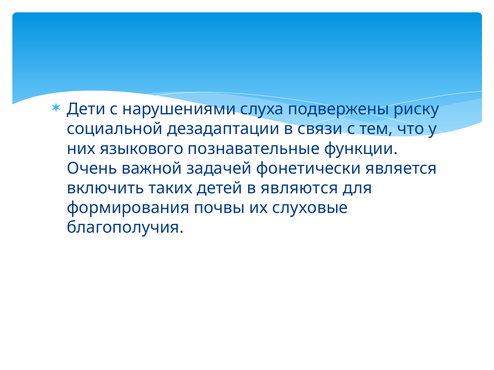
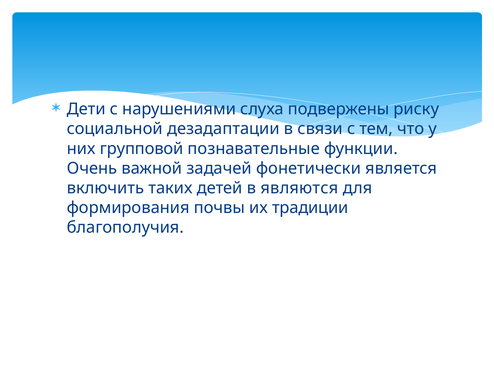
языкового: языкового -> групповой (142, 149)
слуховые: слуховые -> традиции (310, 208)
